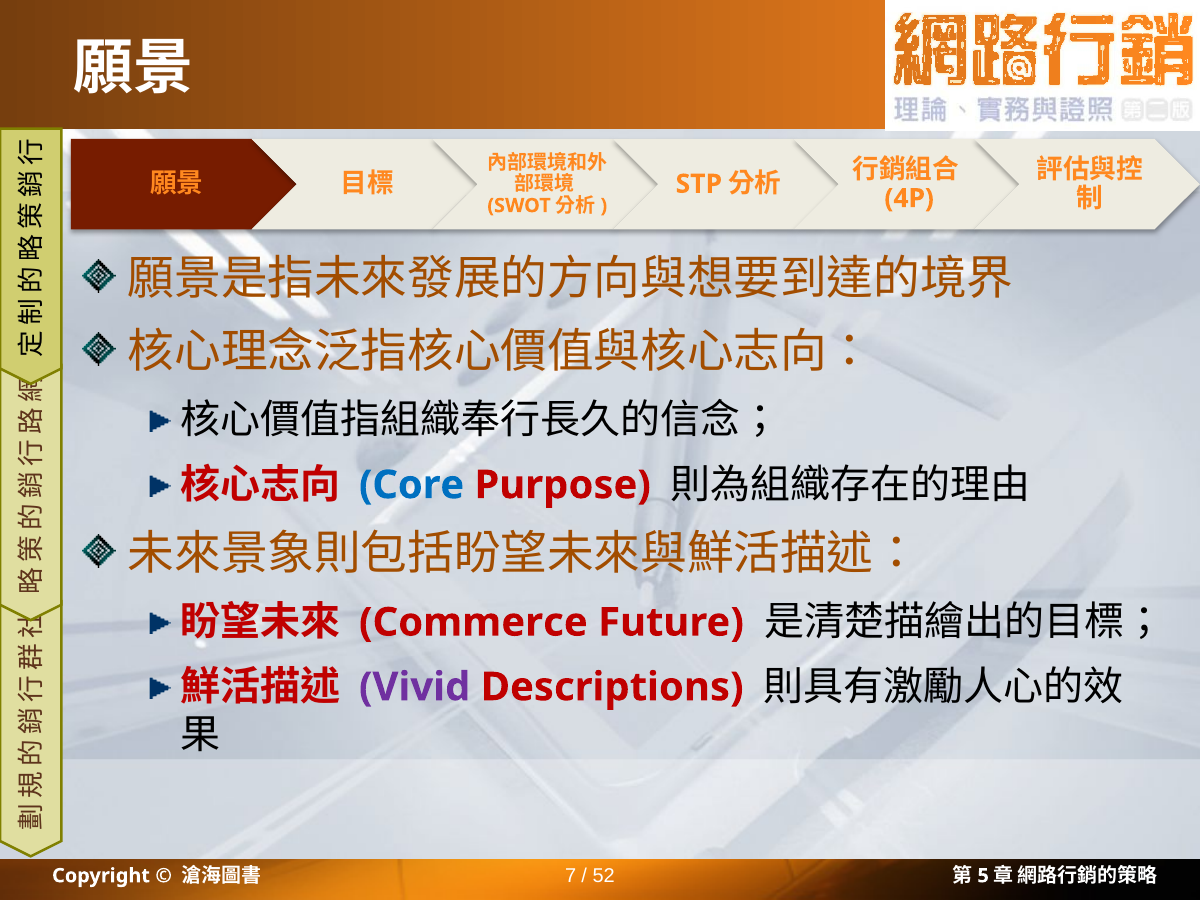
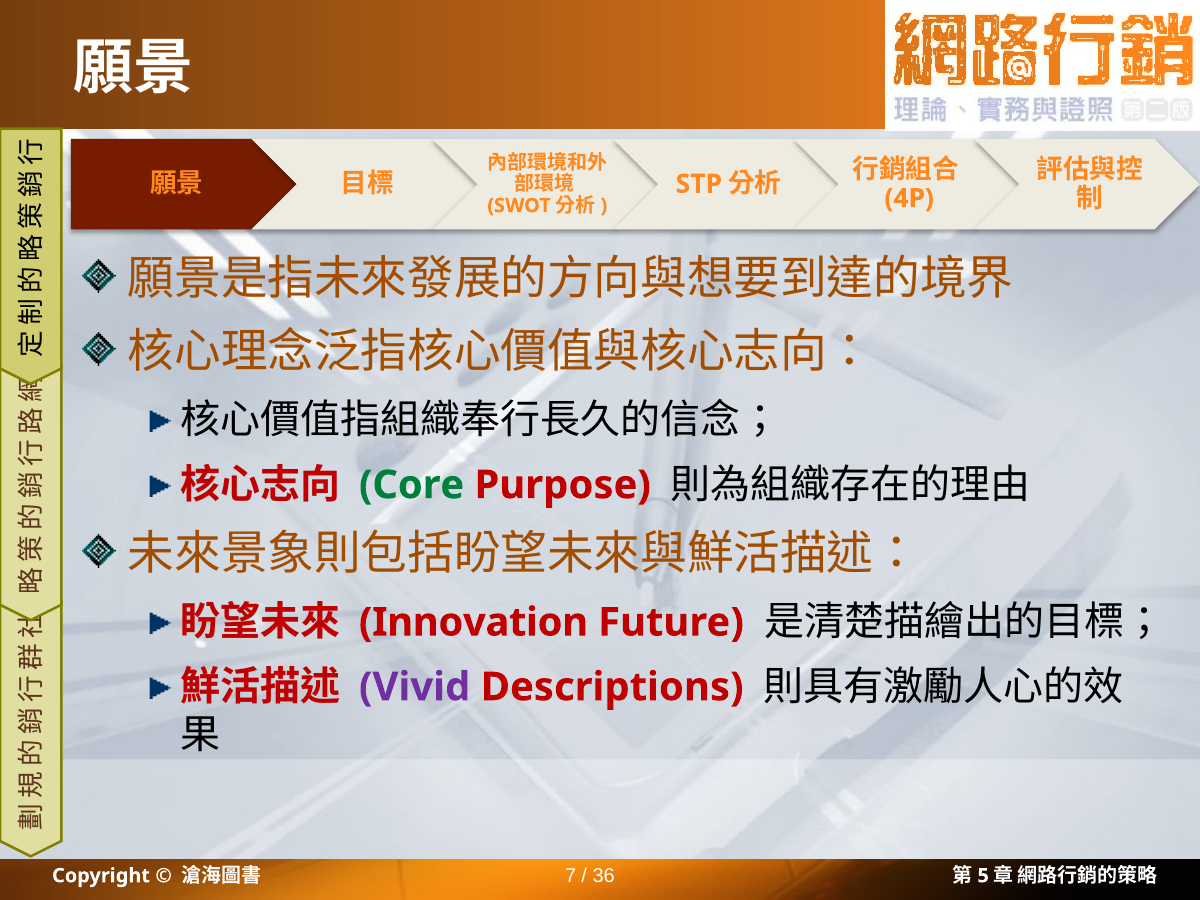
Core colour: blue -> green (412, 485)
Commerce: Commerce -> Innovation (474, 622)
52: 52 -> 36 (604, 876)
